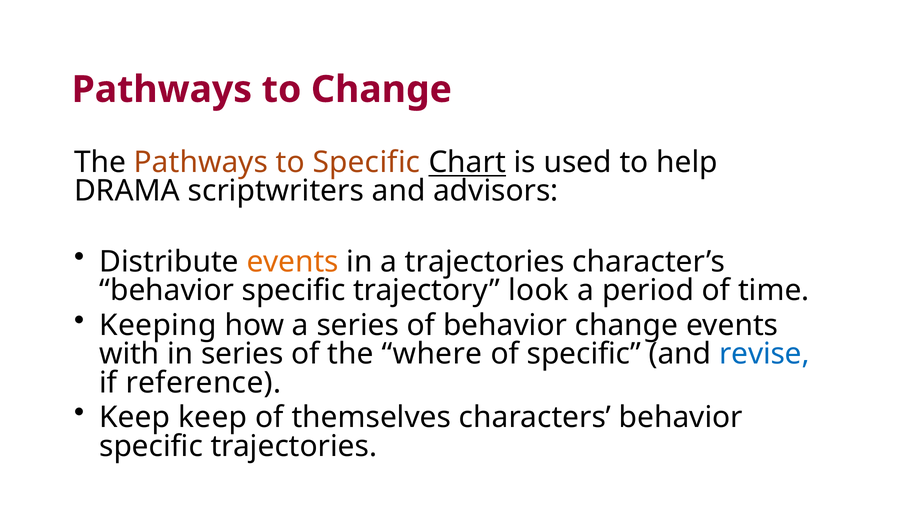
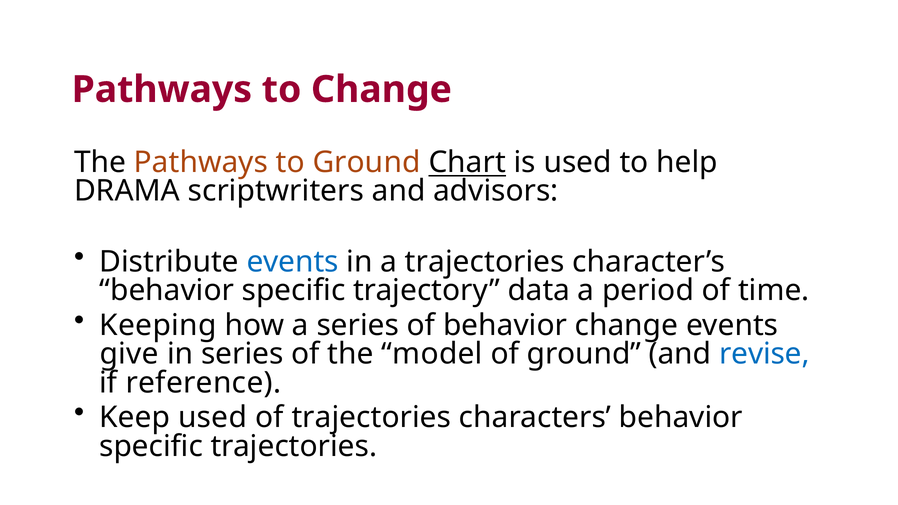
to Specific: Specific -> Ground (367, 162)
events colour: orange -> blue (293, 262)
look: look -> data (539, 291)
with: with -> give (129, 354)
where: where -> model (432, 354)
of specific: specific -> ground (584, 354)
Keep keep: keep -> used (213, 417)
of themselves: themselves -> trajectories (371, 417)
